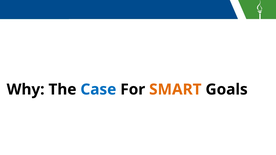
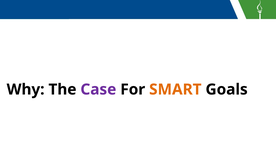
Case colour: blue -> purple (98, 90)
